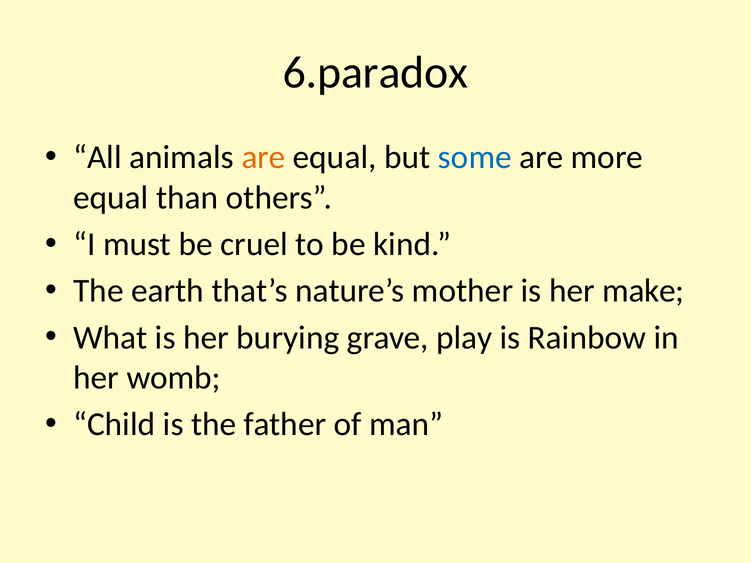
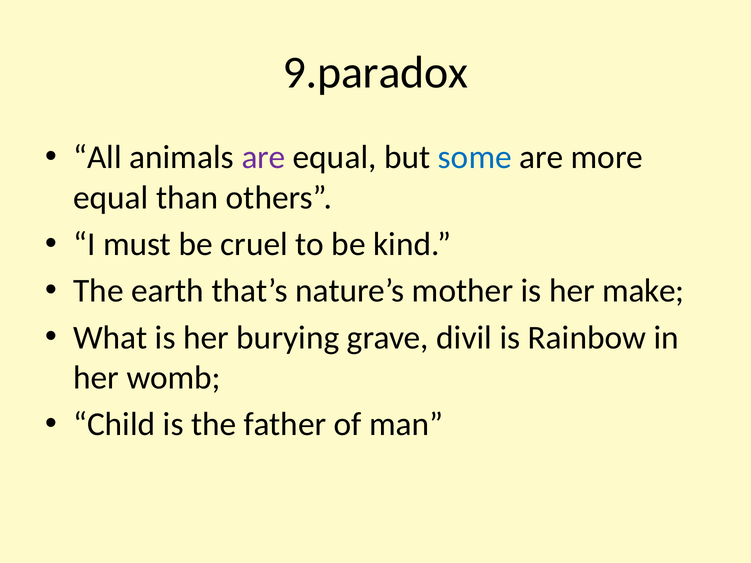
6.paradox: 6.paradox -> 9.paradox (375, 73)
are colour: orange -> purple (263, 158)
play: play -> divil (464, 338)
